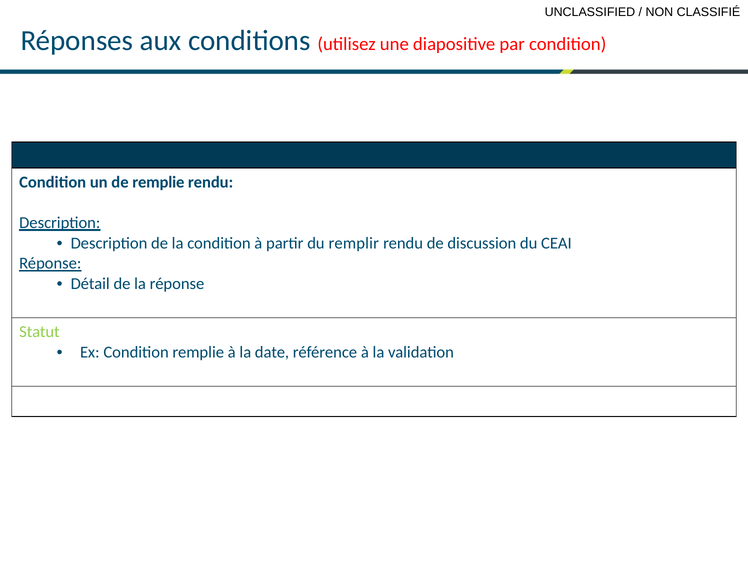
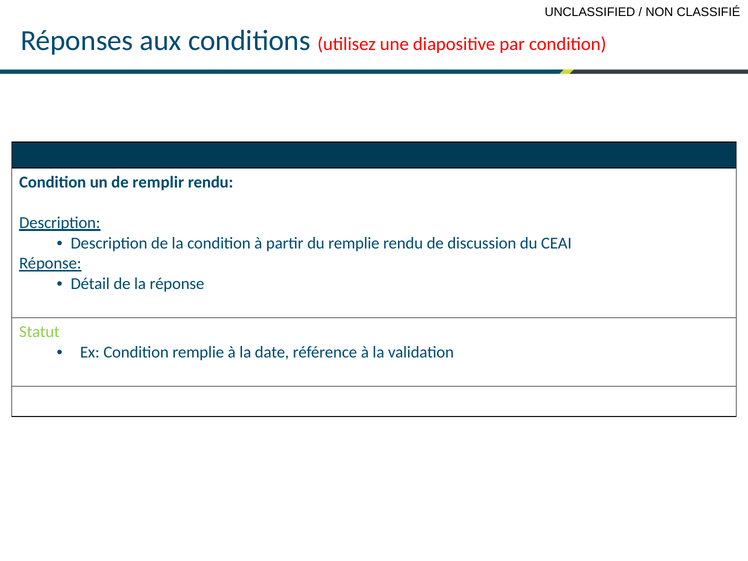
de remplie: remplie -> remplir (158, 182)
du remplir: remplir -> remplie (354, 243)
